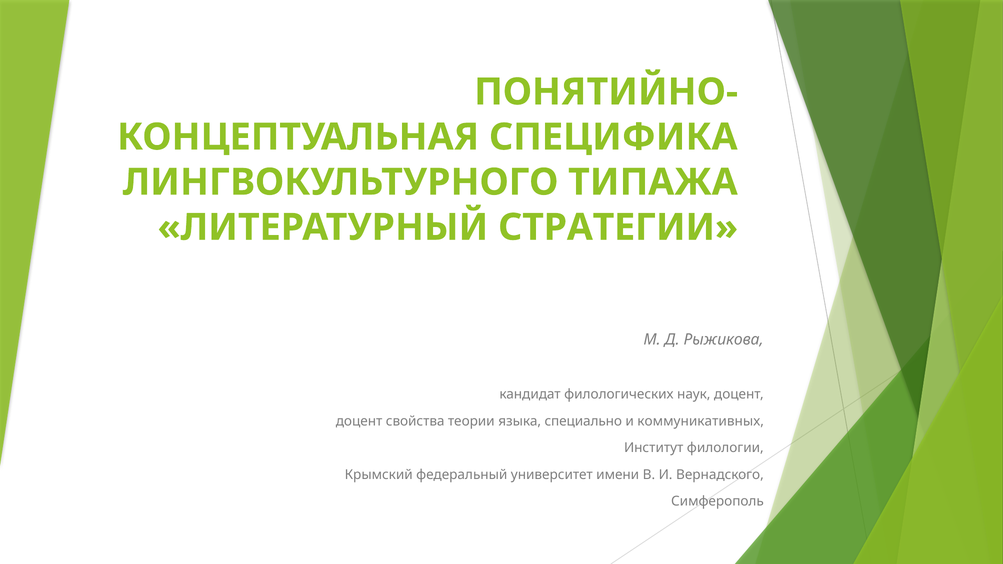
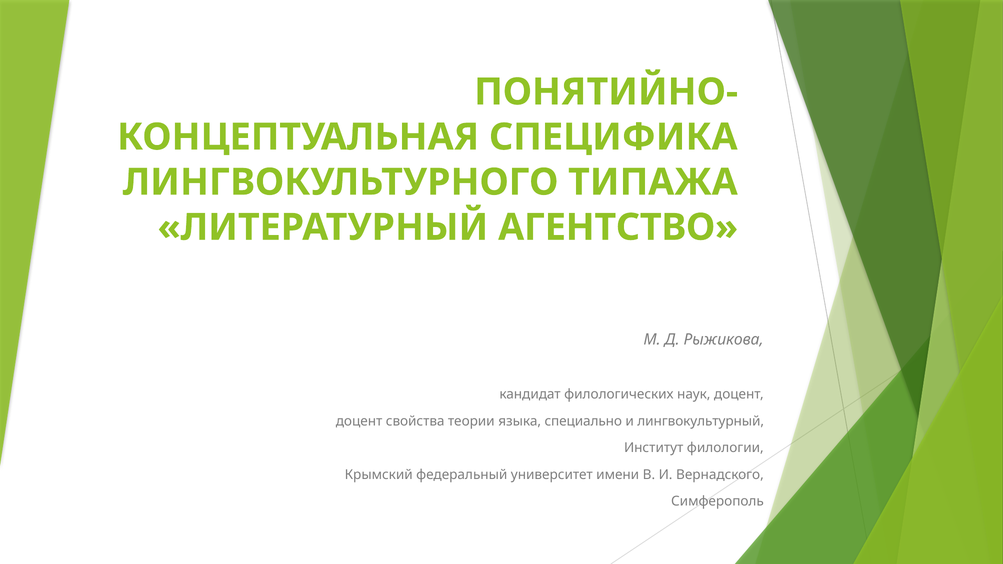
СТРАТЕГИИ: СТРАТЕГИИ -> АГЕНТСТВО (618, 227)
коммуникативных: коммуникативных -> лингвокультурный (701, 421)
